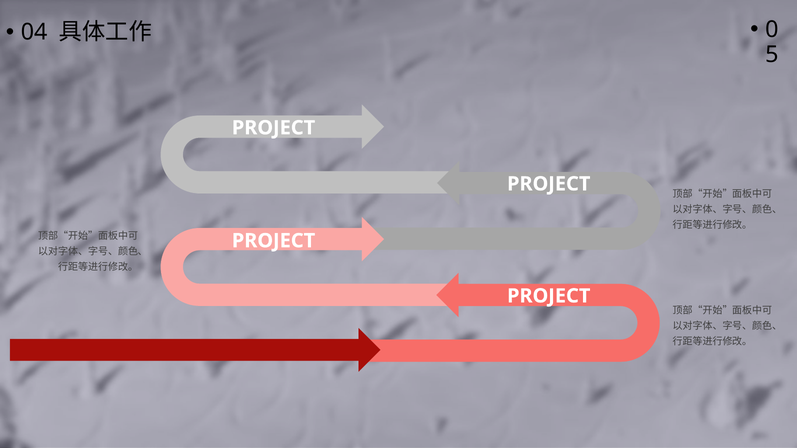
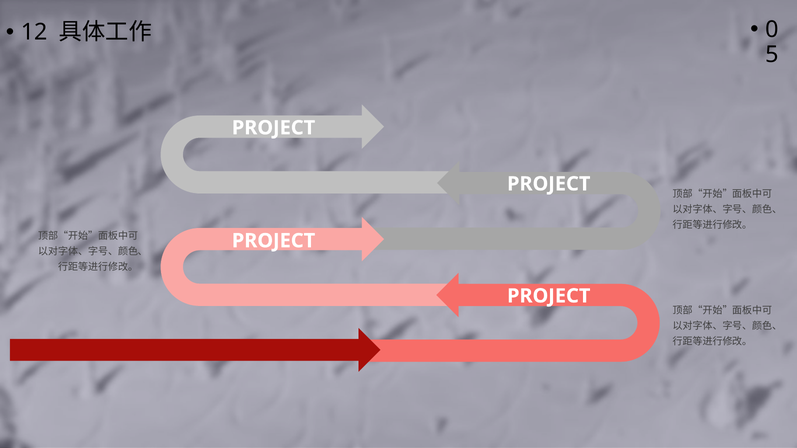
04: 04 -> 12 (34, 32)
